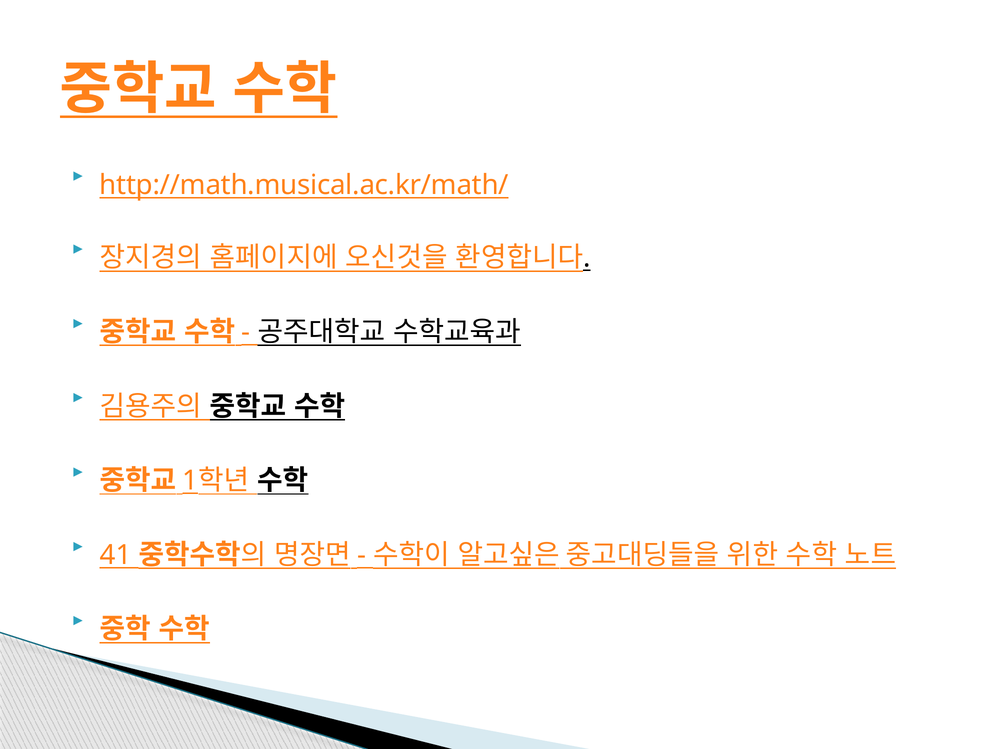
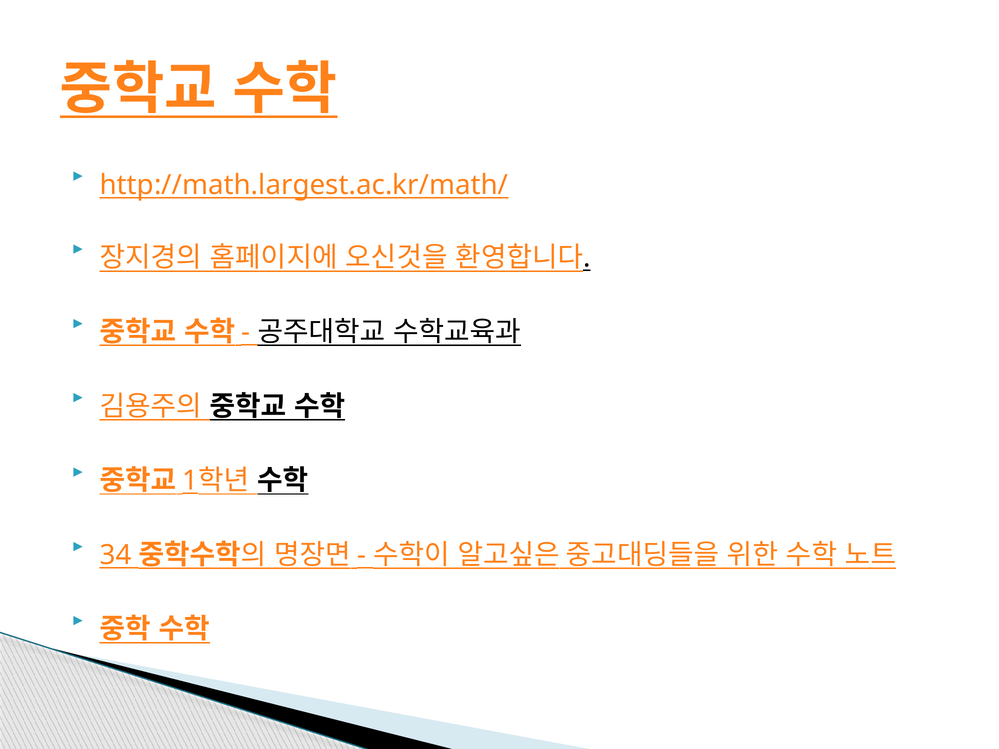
http://math.musical.ac.kr/math/: http://math.musical.ac.kr/math/ -> http://math.largest.ac.kr/math/ (304, 185)
41: 41 -> 34 (116, 555)
